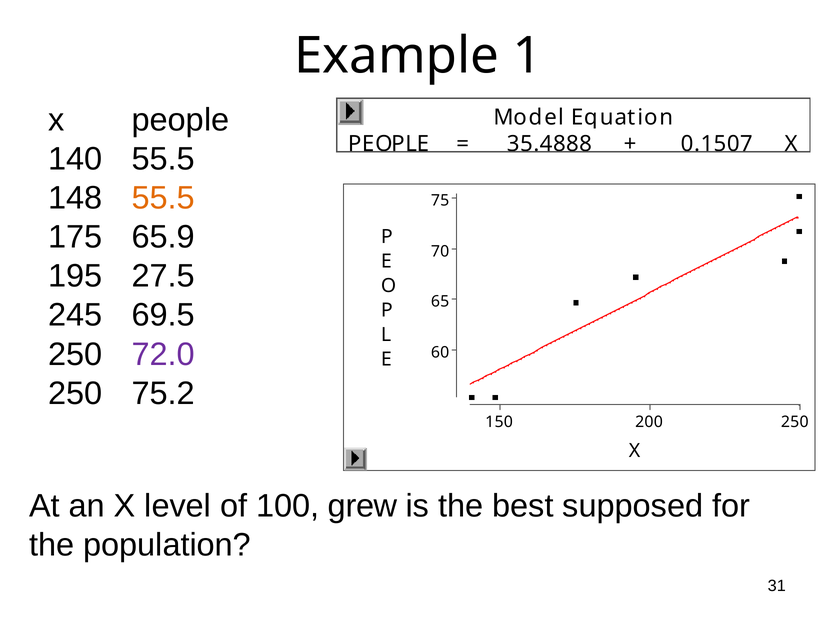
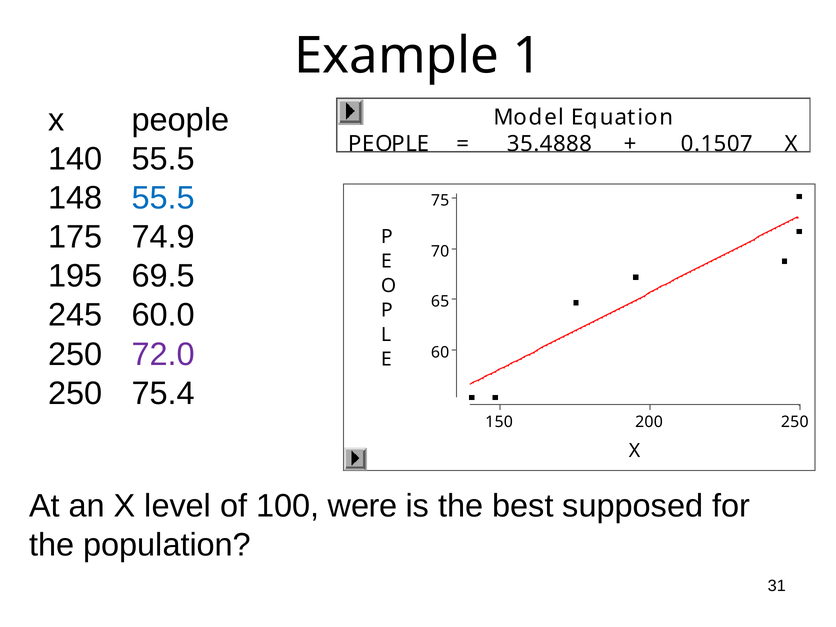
55.5 colour: orange -> blue (163, 198)
65.9: 65.9 -> 74.9 (163, 237)
27.5: 27.5 -> 69.5 (163, 276)
69.5: 69.5 -> 60.0 (163, 315)
75.2: 75.2 -> 75.4 (163, 393)
grew: grew -> were (363, 506)
